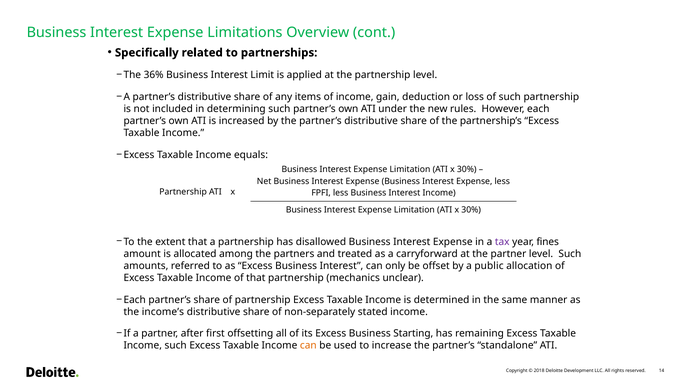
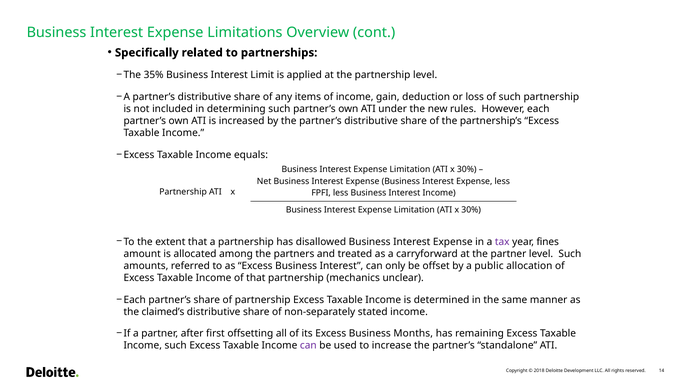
36%: 36% -> 35% (154, 75)
income’s: income’s -> claimed’s (163, 312)
Starting: Starting -> Months (413, 333)
can colour: orange -> purple (308, 345)
